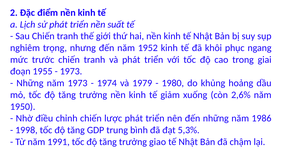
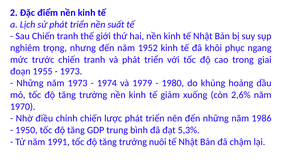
1950: 1950 -> 1970 (23, 106)
1998: 1998 -> 1950 (26, 130)
giao: giao -> nuôi (158, 142)
